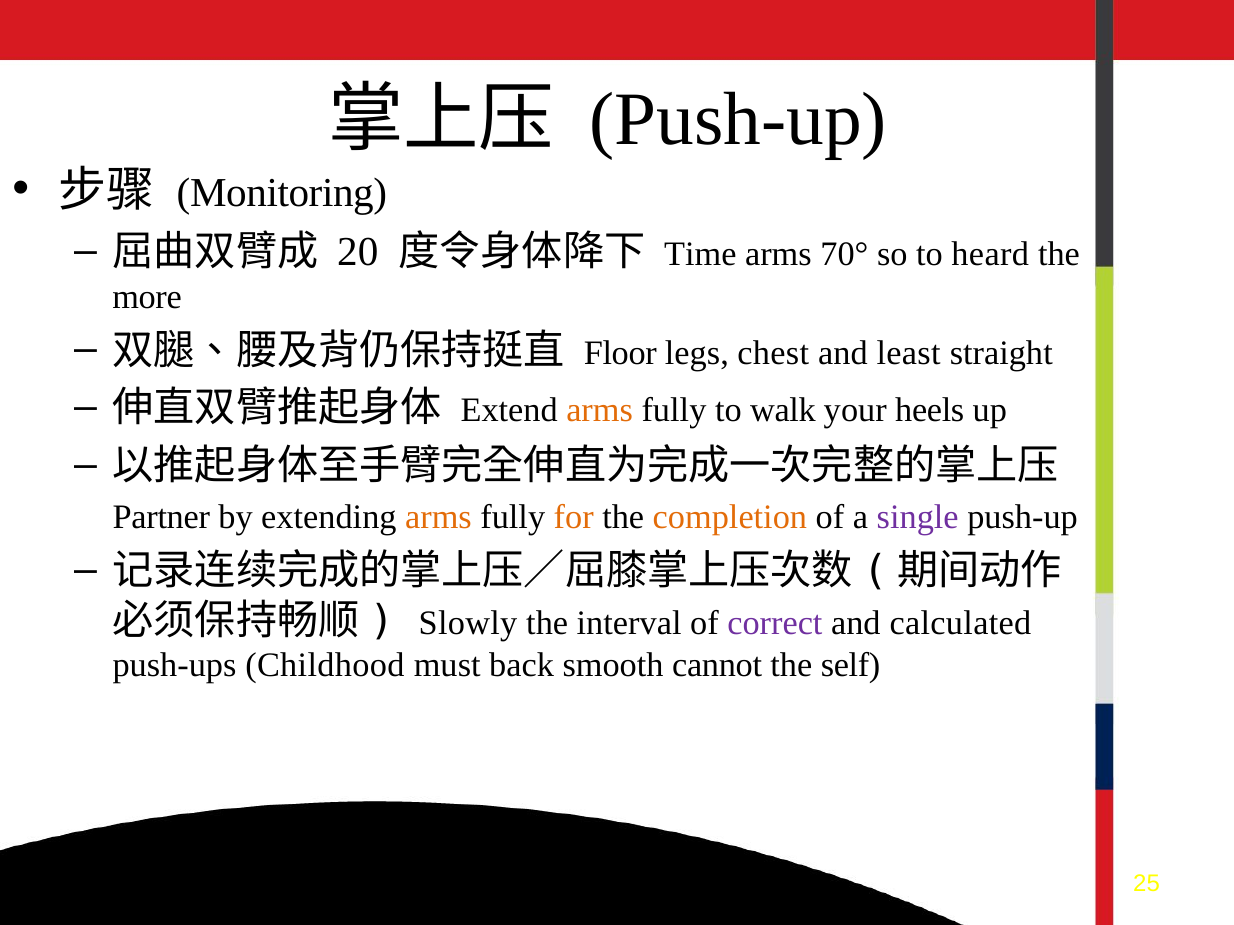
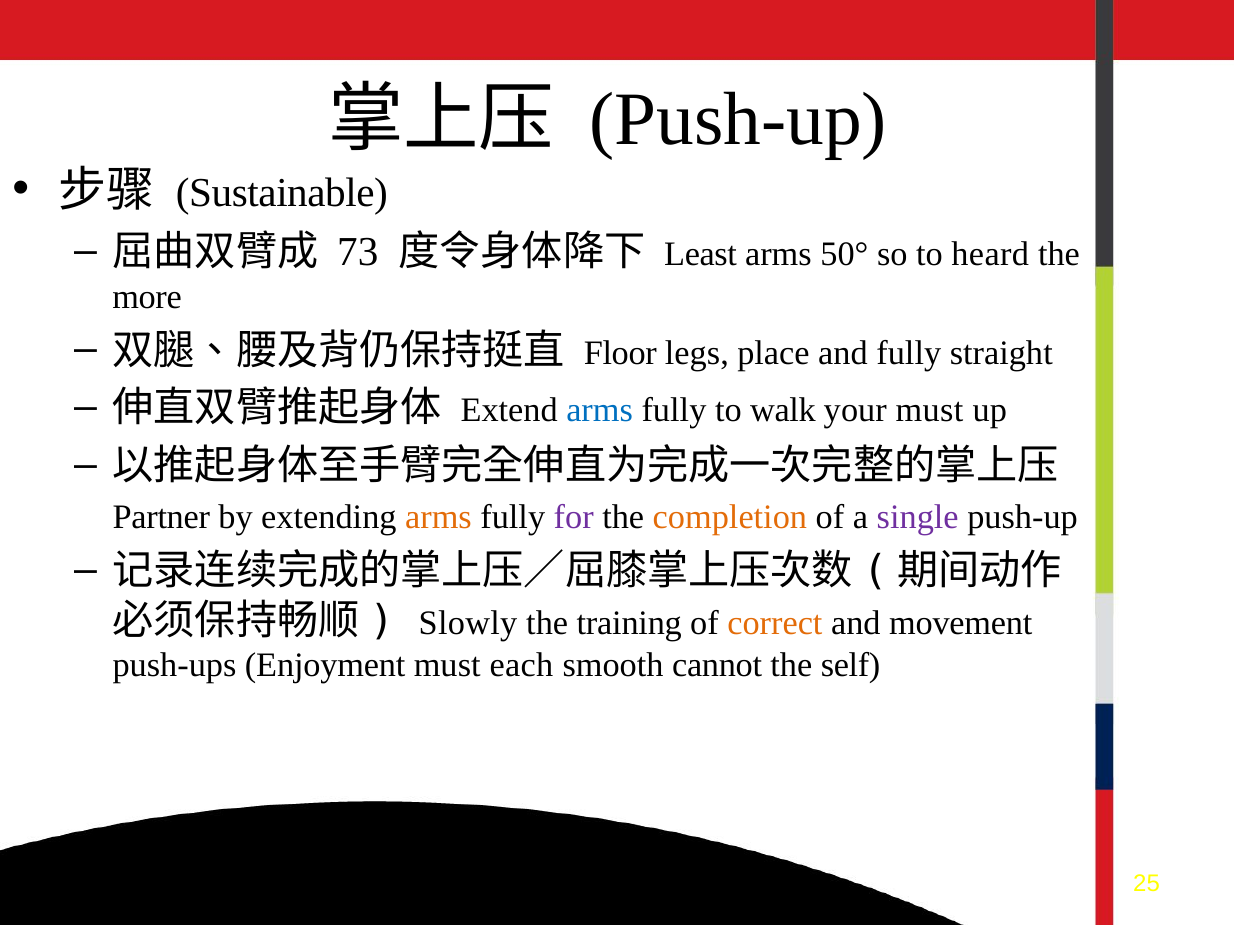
Monitoring: Monitoring -> Sustainable (282, 193)
20: 20 -> 73 (358, 252)
Time: Time -> Least (701, 254)
70°: 70° -> 50° (844, 254)
chest: chest -> place (773, 353)
and least: least -> fully (909, 353)
arms colour: orange -> blue (600, 411)
your heels: heels -> must (929, 411)
for colour: orange -> purple (574, 518)
interval: interval -> training (629, 623)
correct colour: purple -> orange (775, 623)
calculated: calculated -> movement (961, 623)
Childhood: Childhood -> Enjoyment (325, 666)
back: back -> each (521, 666)
